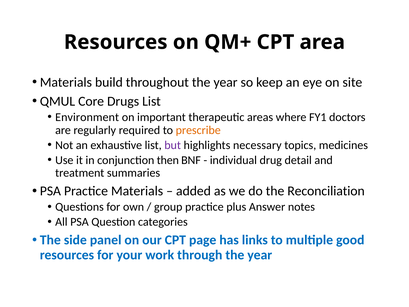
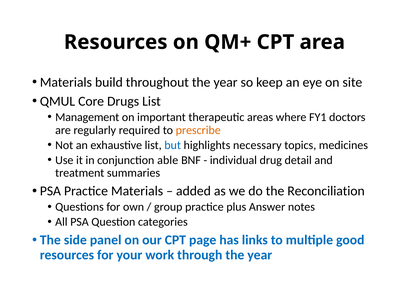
Environment: Environment -> Management (87, 117)
but colour: purple -> blue (173, 145)
then: then -> able (168, 160)
